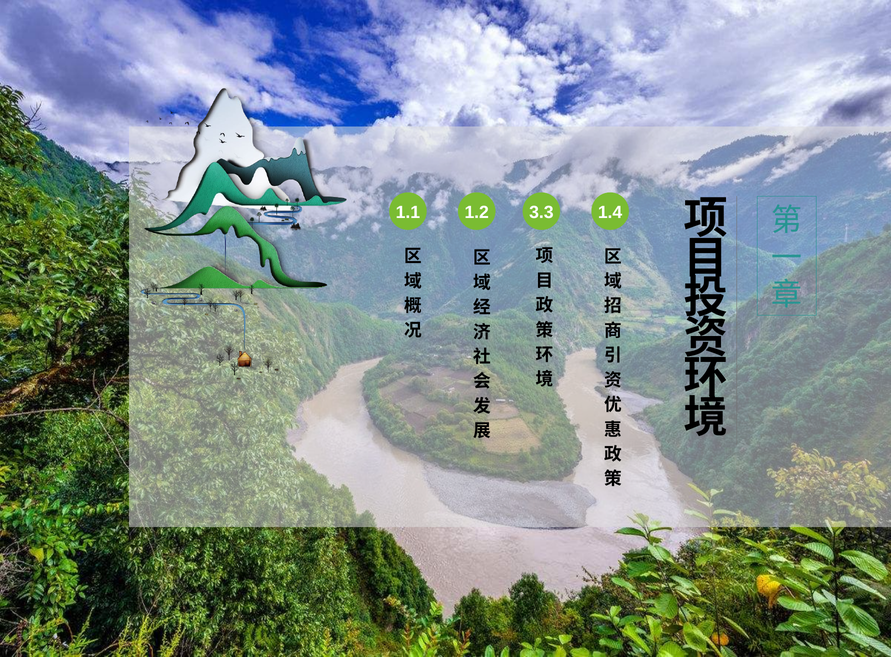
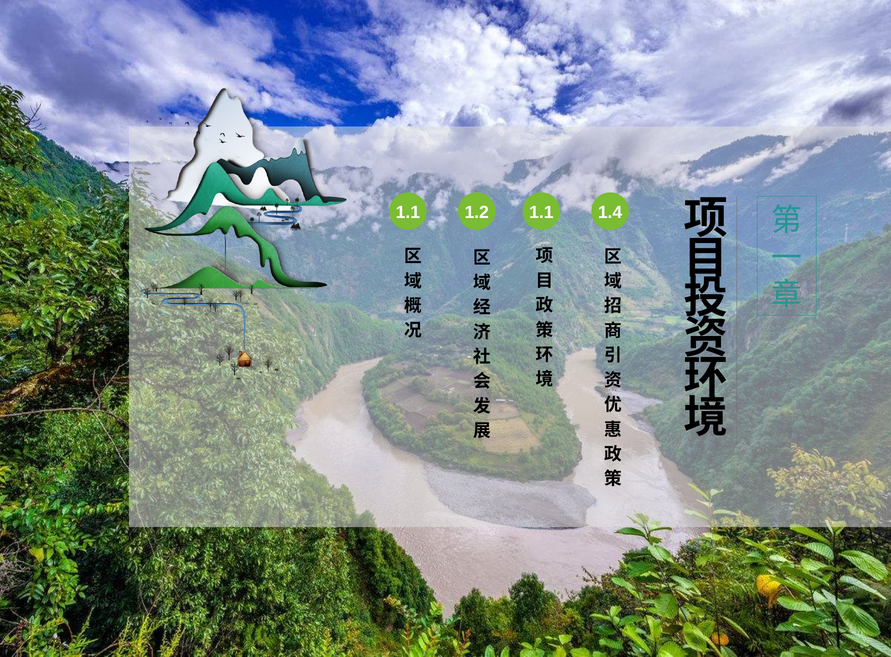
1.2 3.3: 3.3 -> 1.1 (541, 212)
